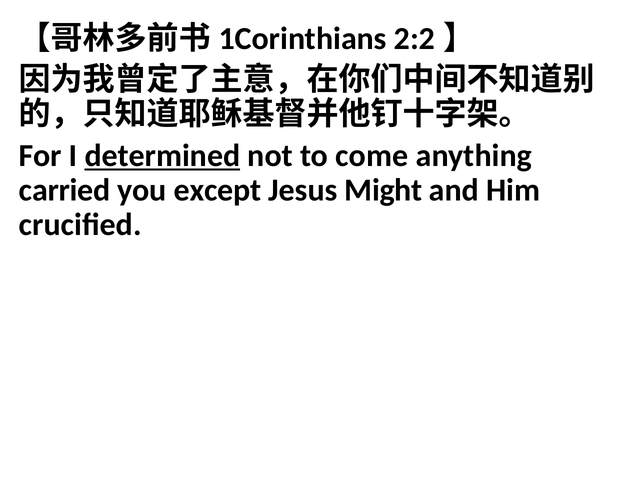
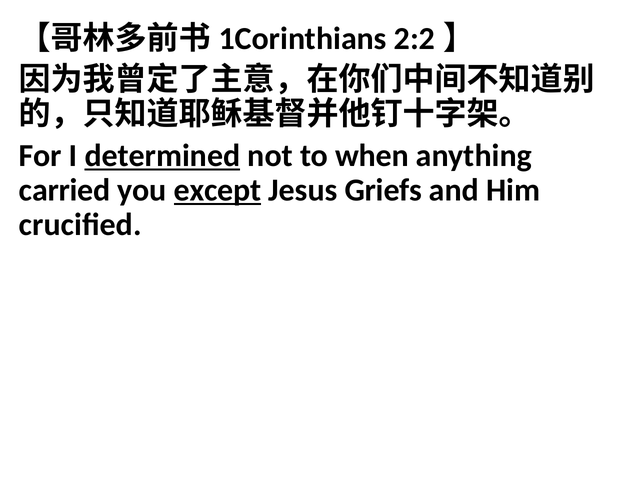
come: come -> when (372, 156)
except underline: none -> present (218, 190)
Might: Might -> Griefs (383, 190)
